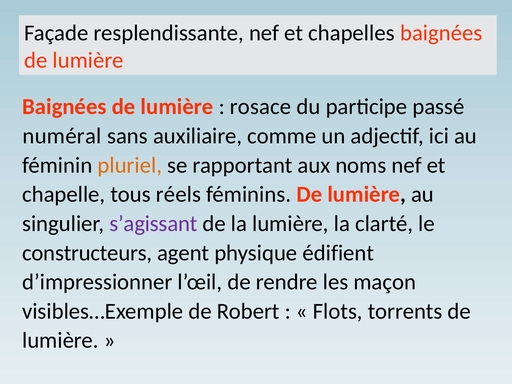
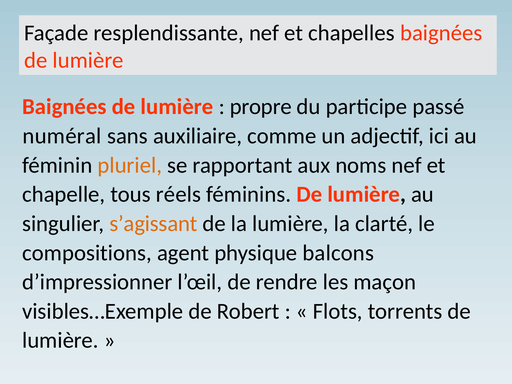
rosace: rosace -> propre (261, 107)
s’agissant colour: purple -> orange (153, 224)
constructeurs: constructeurs -> compositions (87, 253)
édifient: édifient -> balcons (338, 253)
